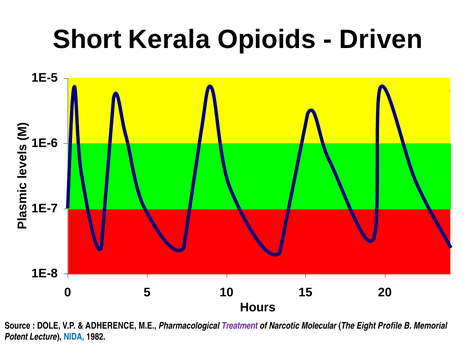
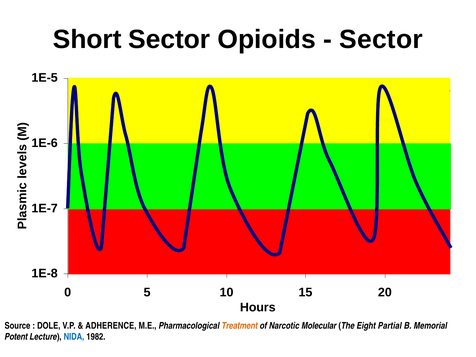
Short Kerala: Kerala -> Sector (169, 40)
Driven: Driven -> Sector (381, 40)
Treatment colour: purple -> orange (240, 326)
Profile: Profile -> Partial (390, 326)
